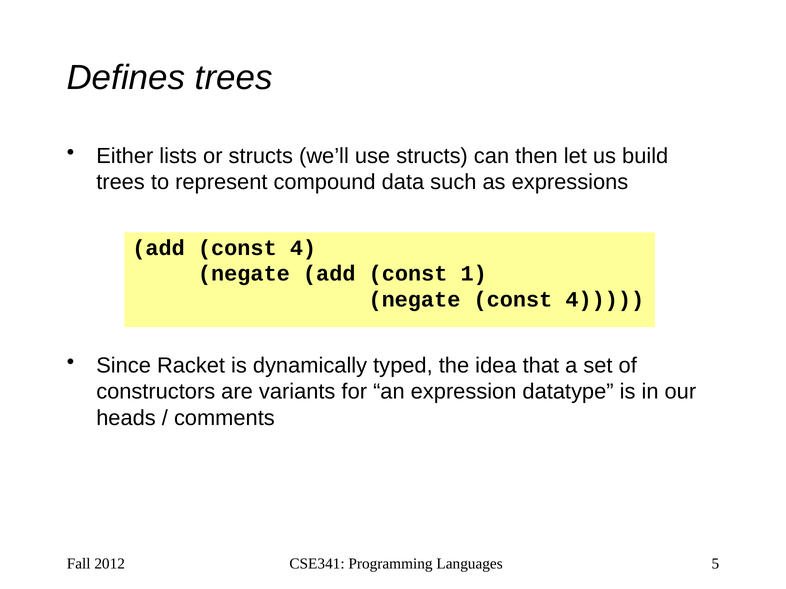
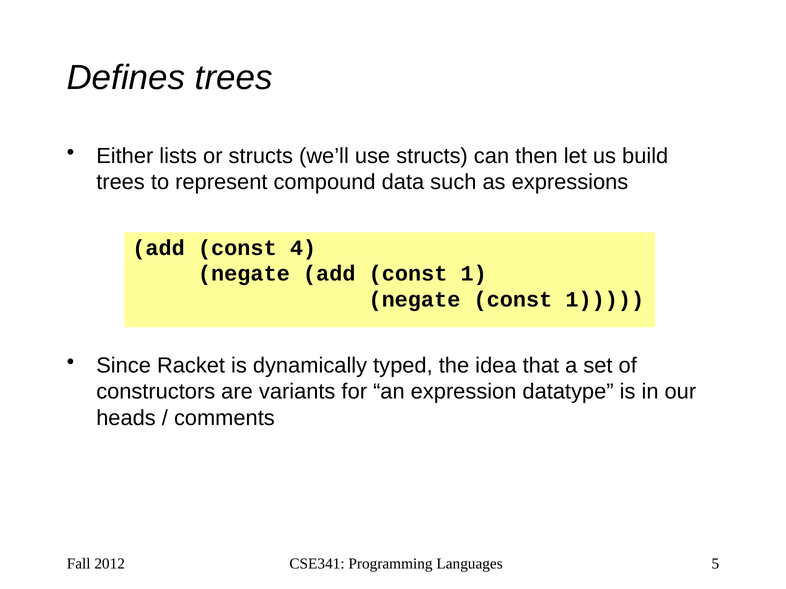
negate const 4: 4 -> 1 (605, 300)
